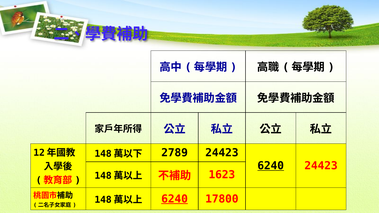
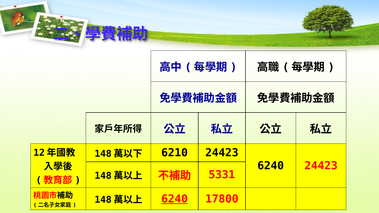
2789: 2789 -> 6210 (175, 153)
6240 underline: present -> none (271, 166)
1623: 1623 -> 5331 (222, 175)
